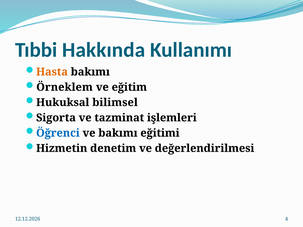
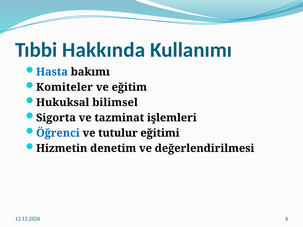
Hasta colour: orange -> blue (52, 72)
Örneklem: Örneklem -> Komiteler (65, 87)
ve bakımı: bakımı -> tutulur (118, 133)
